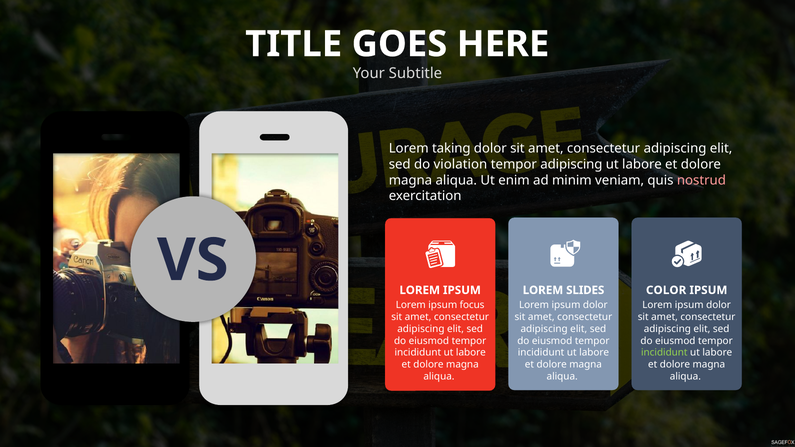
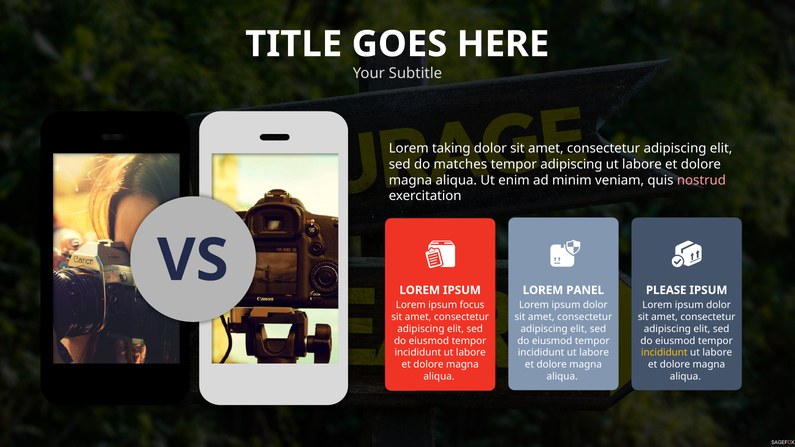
violation: violation -> matches (460, 164)
SLIDES: SLIDES -> PANEL (585, 290)
COLOR: COLOR -> PLEASE (666, 290)
incididunt colour: light green -> yellow (664, 353)
